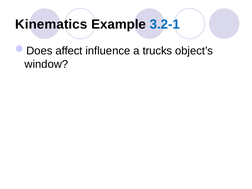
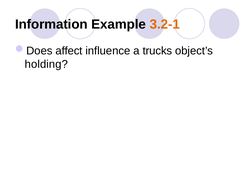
Kinematics: Kinematics -> Information (51, 24)
3.2-1 colour: blue -> orange (165, 24)
window: window -> holding (46, 64)
